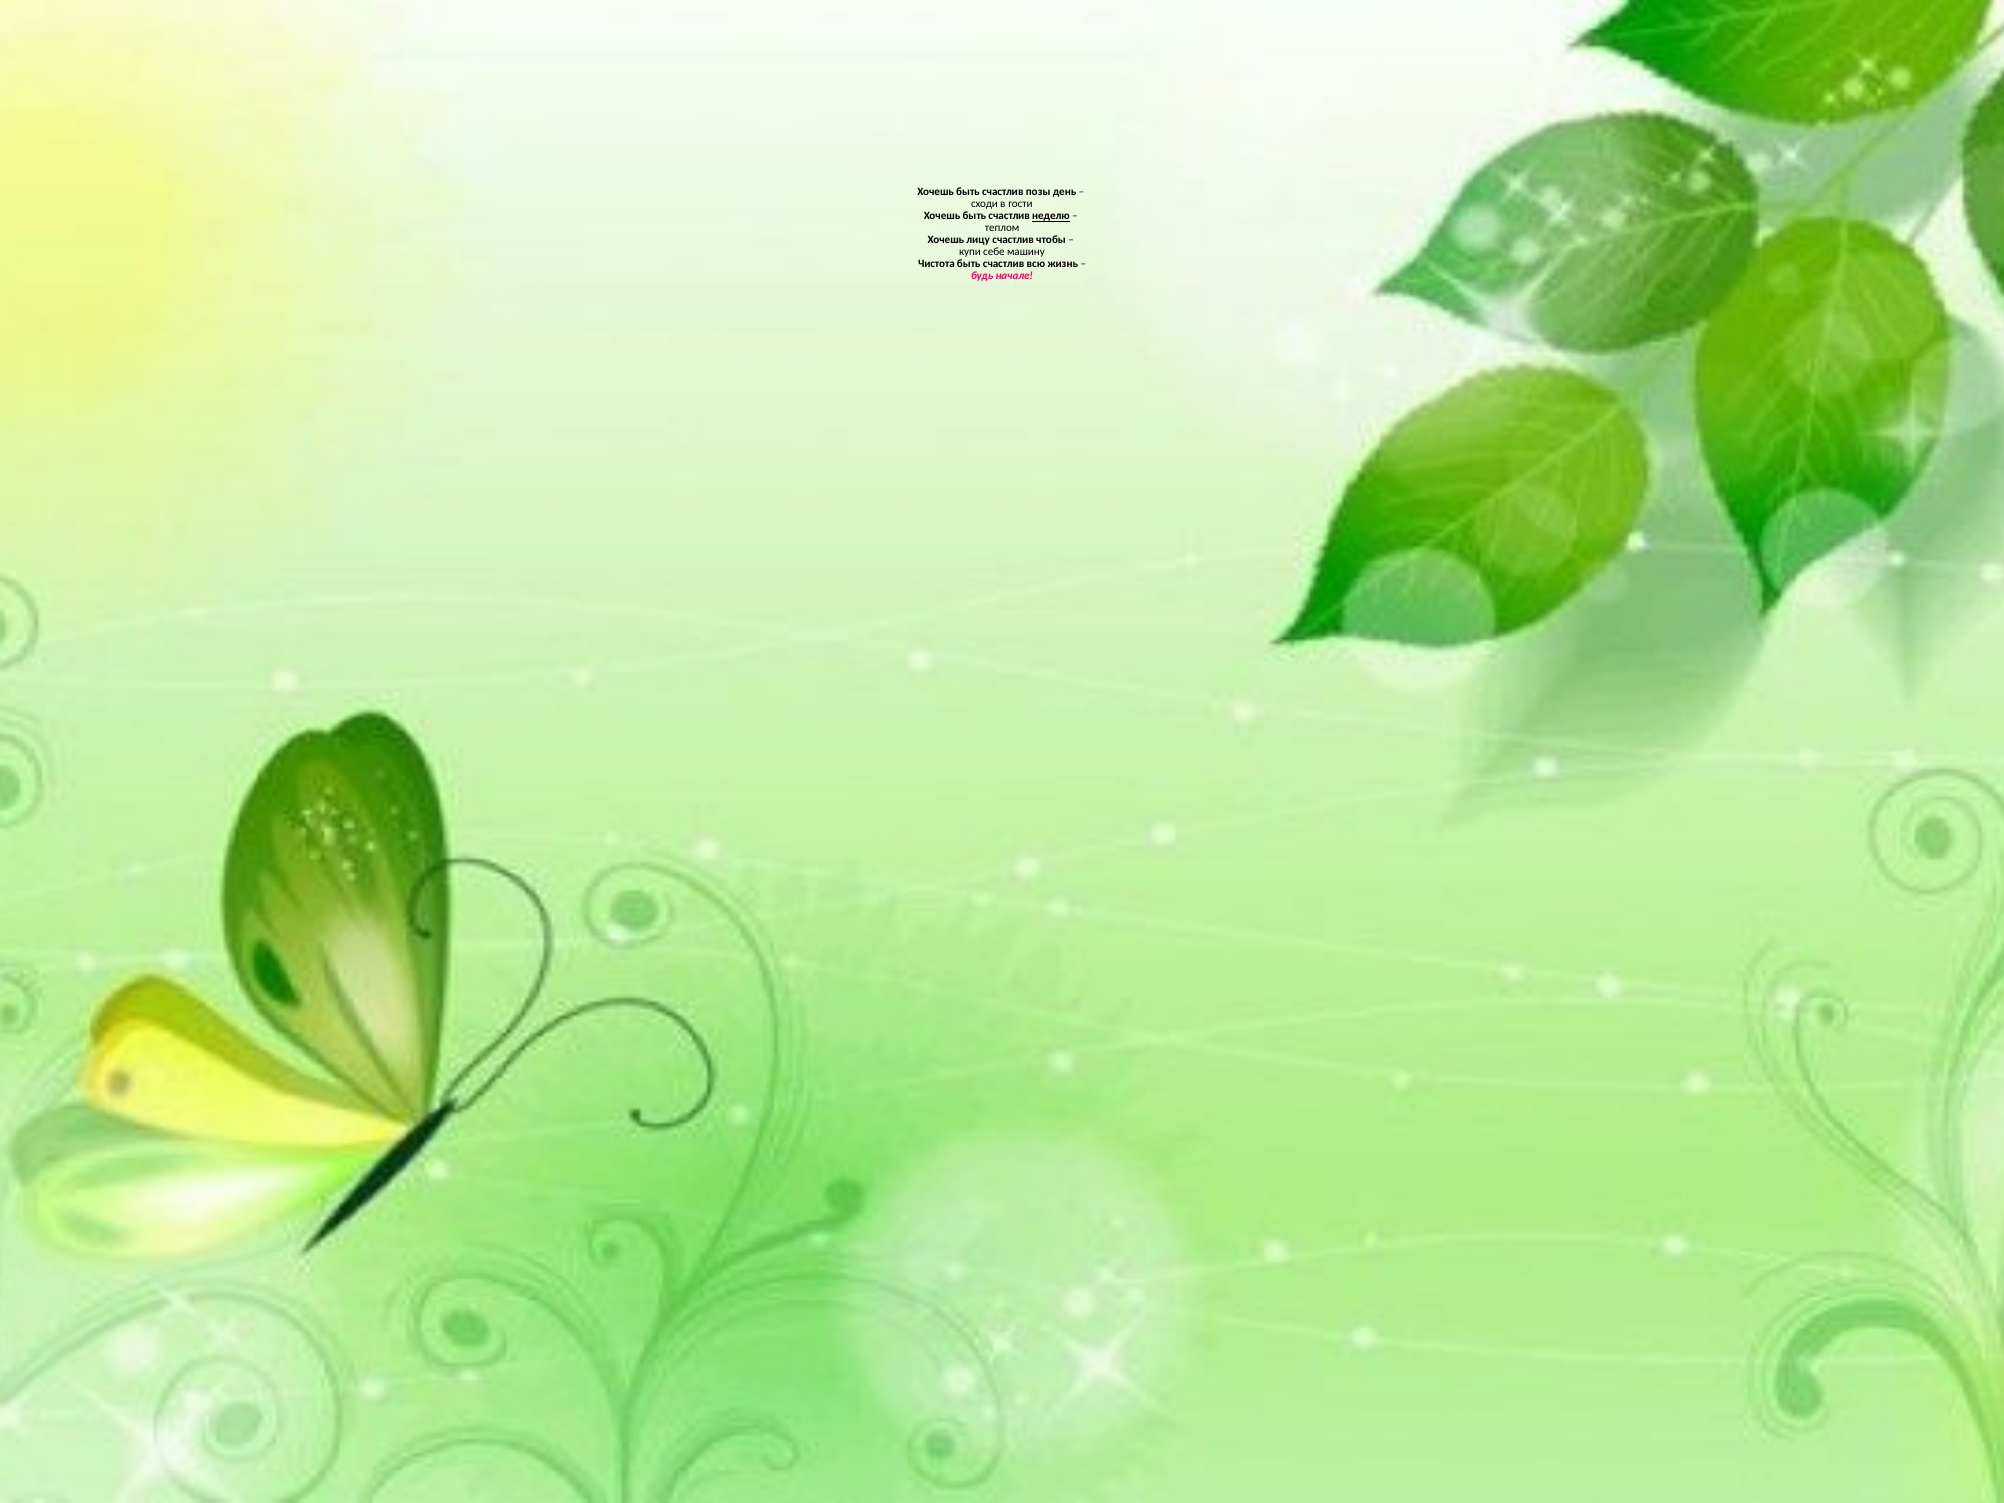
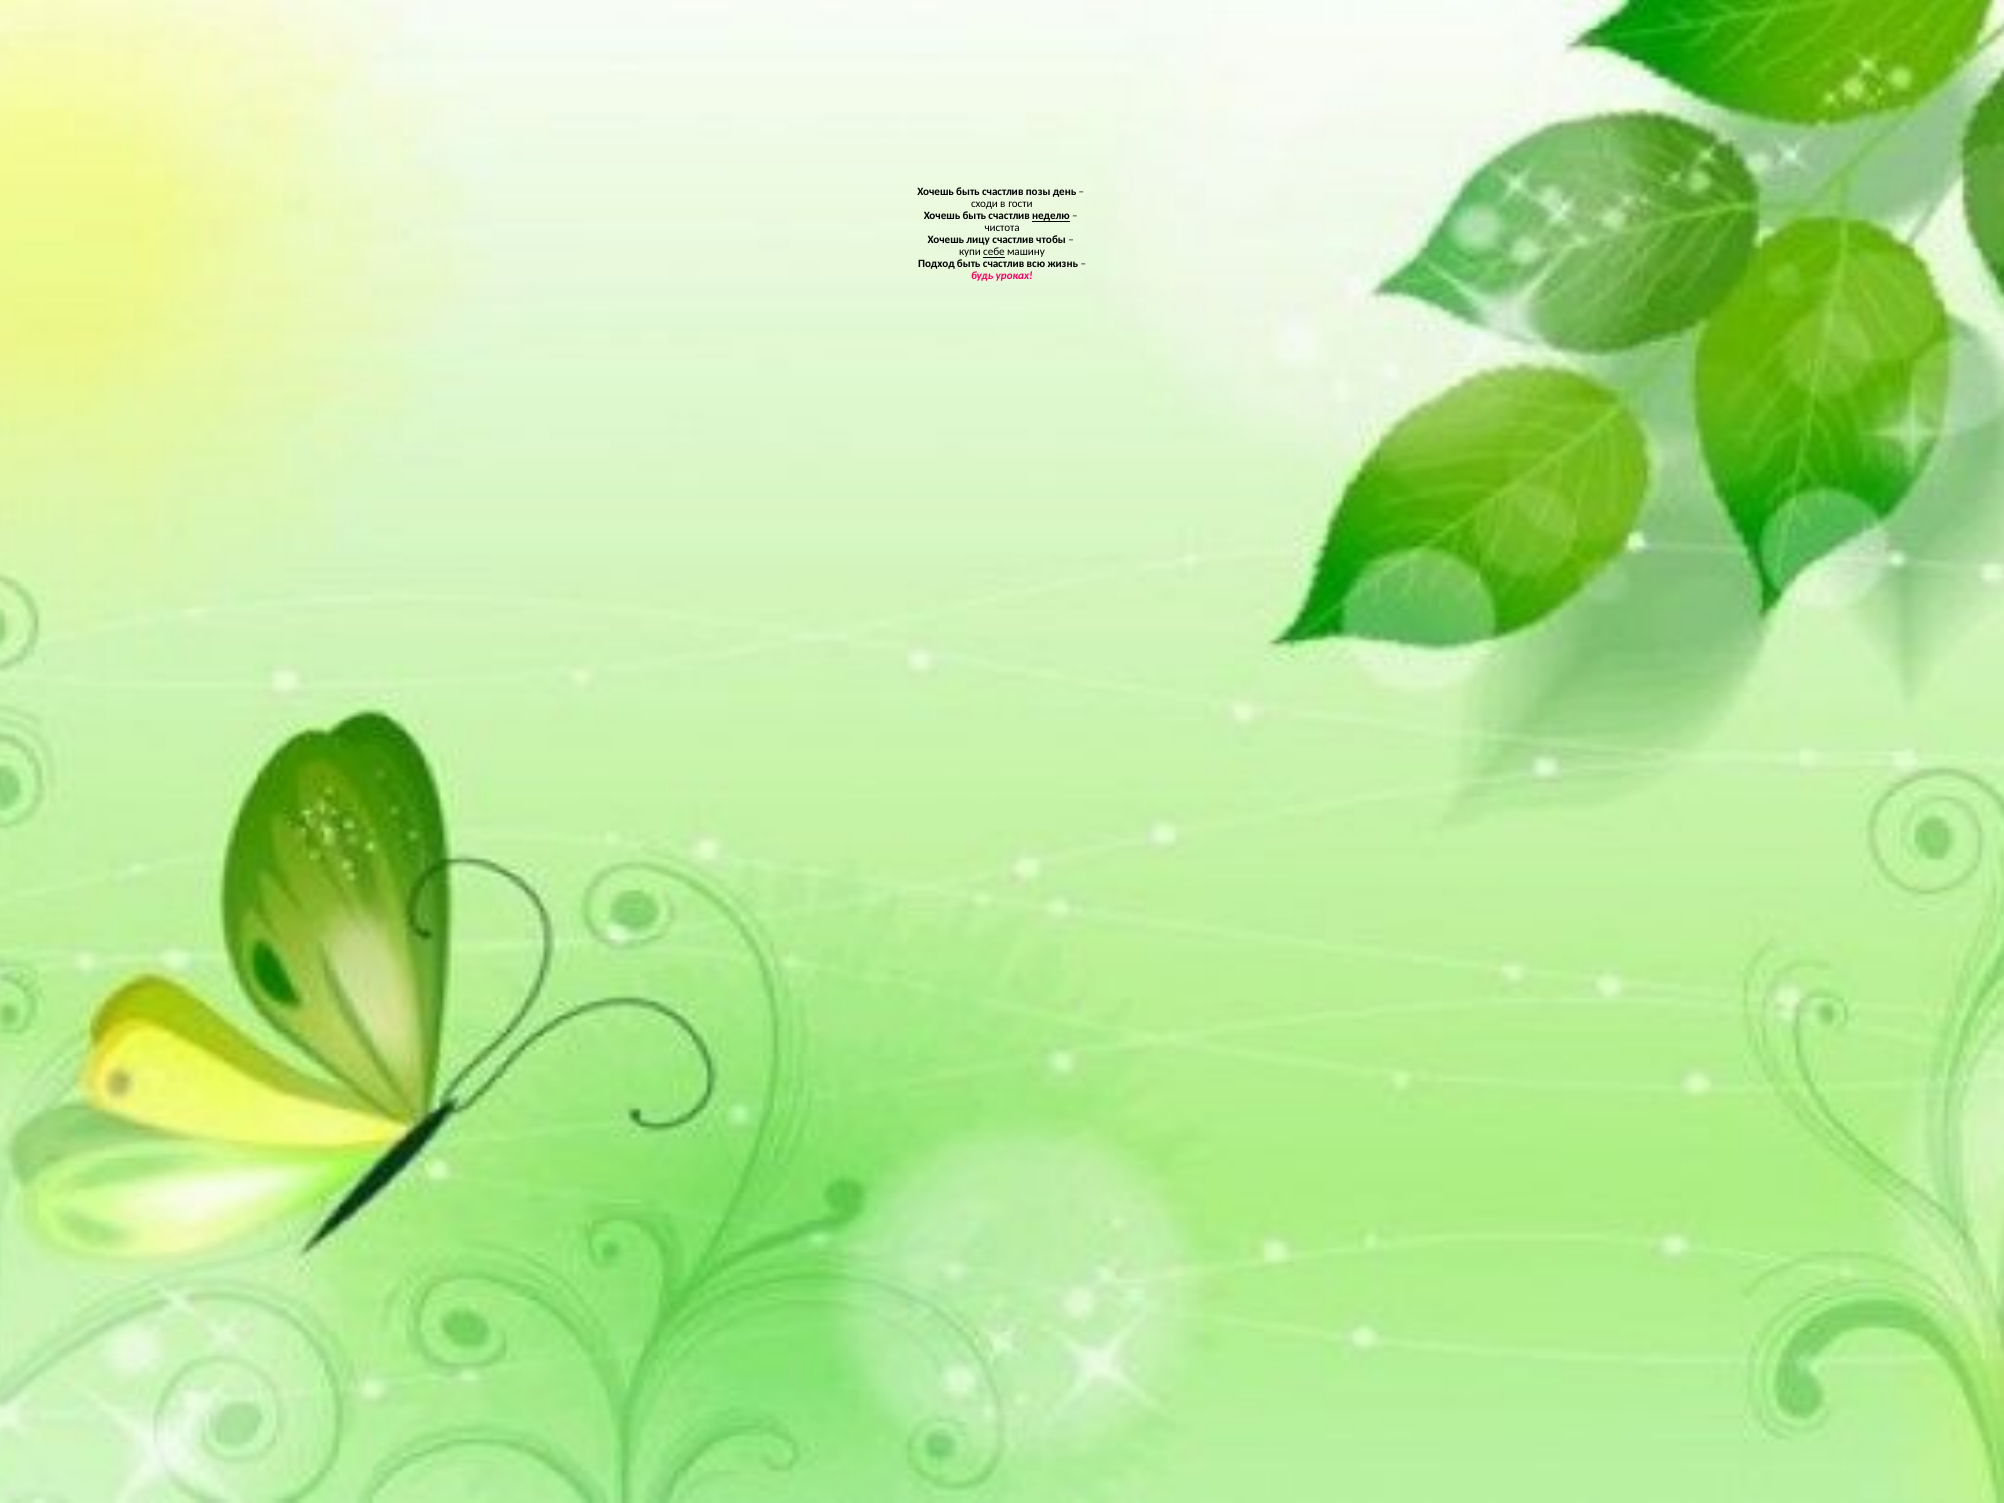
теплом: теплом -> чистота (1002, 228)
себе underline: none -> present (994, 252)
Чистота: Чистота -> Подход (936, 264)
начале: начале -> уроках (1014, 276)
